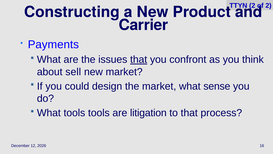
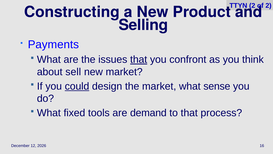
Carrier: Carrier -> Selling (143, 25)
could underline: none -> present (77, 86)
What tools: tools -> fixed (74, 113)
litigation: litigation -> demand (148, 113)
